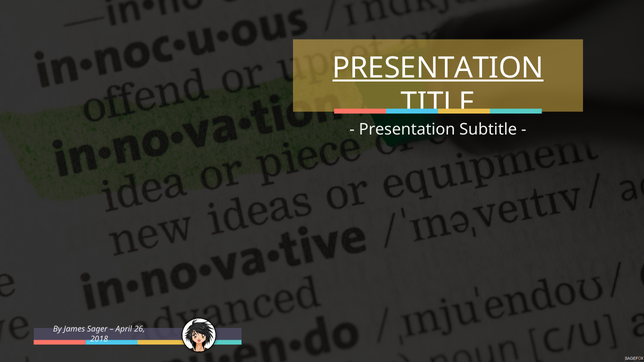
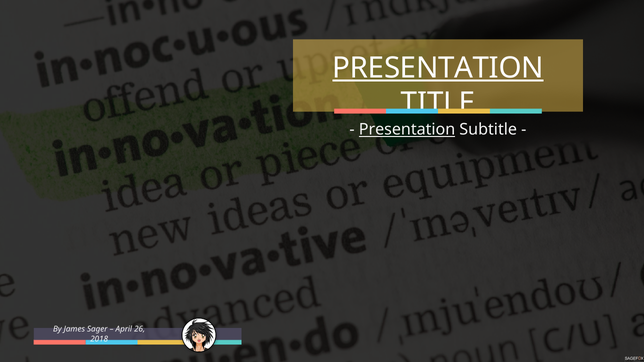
Presentation underline: none -> present (407, 130)
